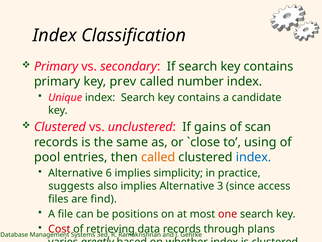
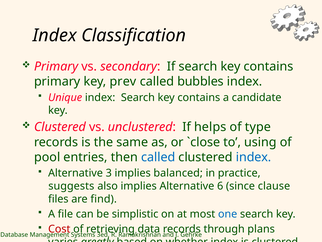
number: number -> bubbles (200, 81)
gains: gains -> helps (210, 127)
scan: scan -> type (258, 127)
called colour: orange -> blue (158, 157)
6: 6 -> 3 (109, 173)
simplicity: simplicity -> balanced (178, 173)
3: 3 -> 6 (220, 186)
access: access -> clause (274, 186)
positions: positions -> simplistic (135, 214)
one colour: red -> blue (228, 214)
